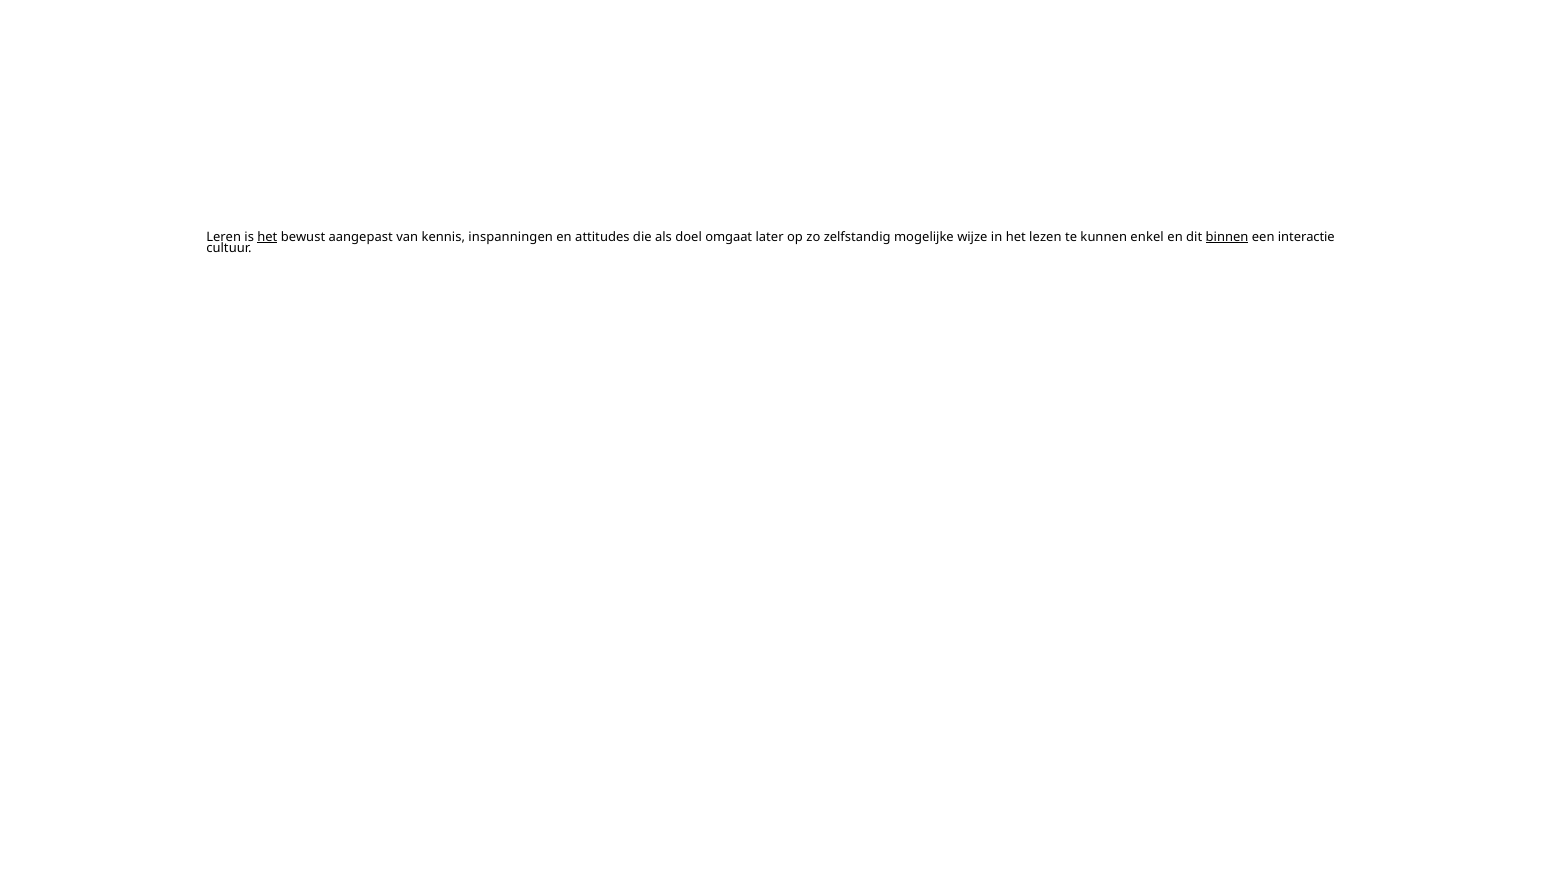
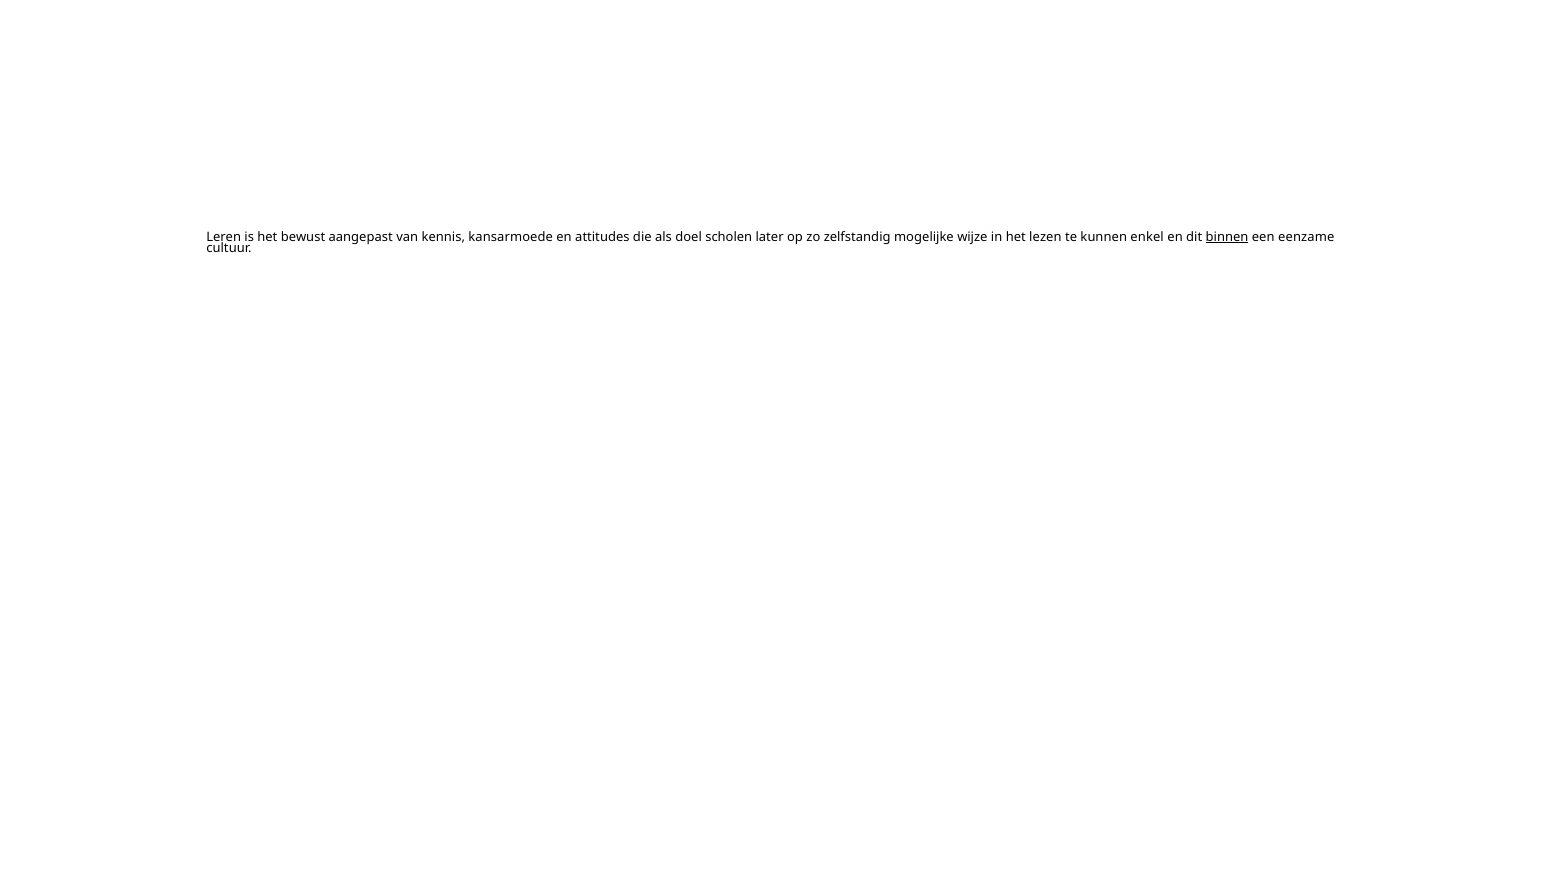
het underline: present -> none (267, 237)
inspanningen: inspanningen -> kansarmoede (511, 237)
omgaat: omgaat -> scholen (729, 237)
interactie: interactie -> eenzame (1306, 237)
